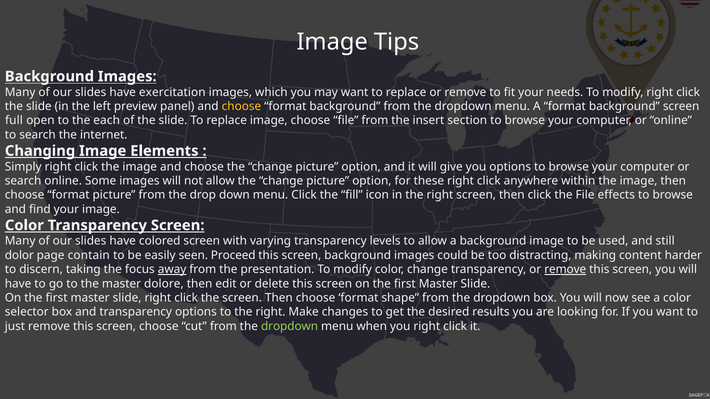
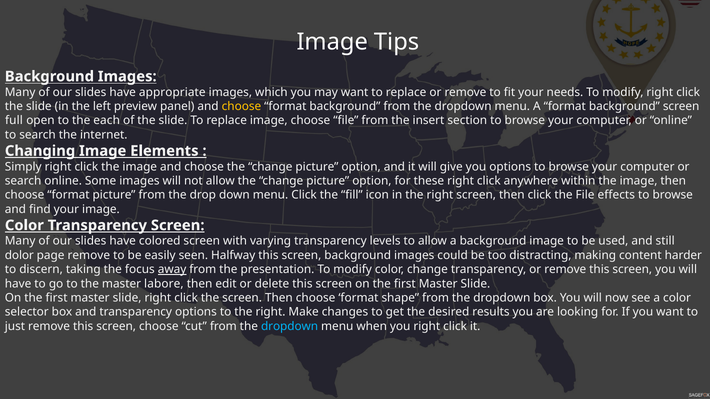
exercitation: exercitation -> appropriate (172, 92)
page contain: contain -> remove (89, 256)
Proceed: Proceed -> Halfway (233, 256)
remove underline: present -> none (565, 270)
dolore: dolore -> labore (164, 284)
dropdown colour: light green -> light blue (290, 326)
